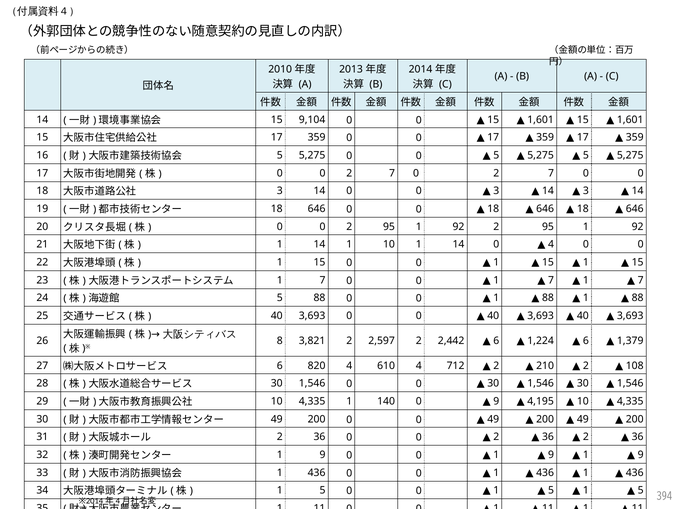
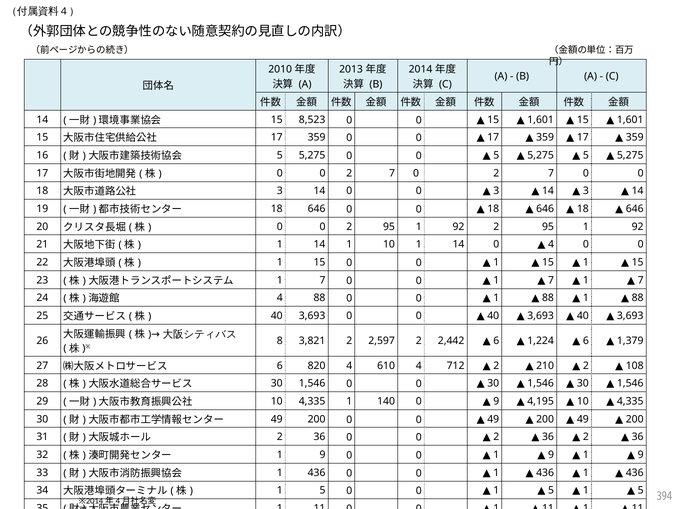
9,104: 9,104 -> 8,523 (312, 120)
5: 5 -> 4 (280, 298)
